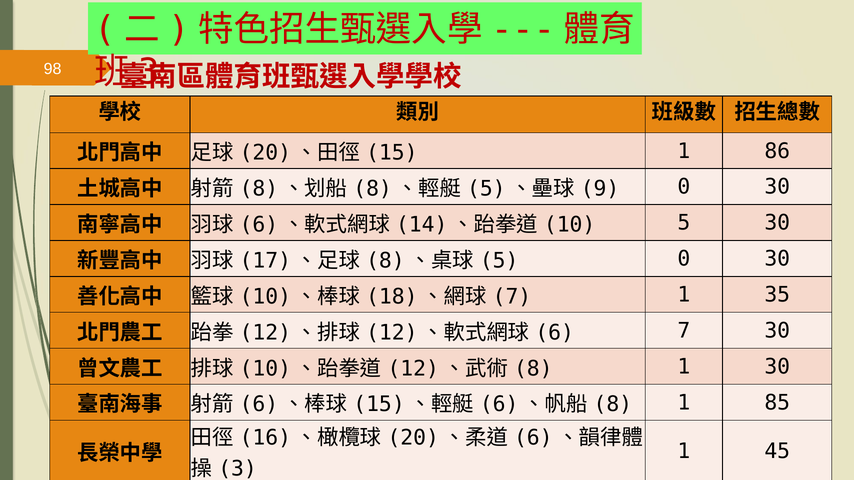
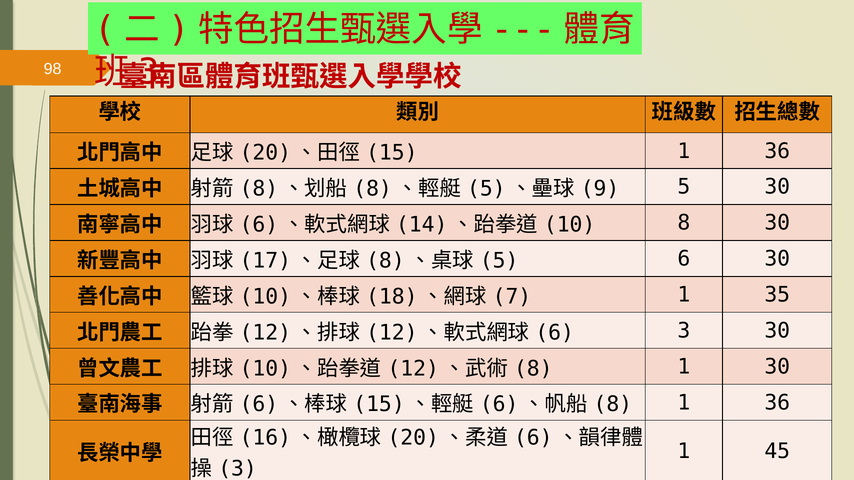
86: 86 -> 36 (777, 151)
0: 0 -> 5 (684, 187)
5: 5 -> 8 (684, 223)
0: 0 -> 6 (684, 259)
7: 7 -> 3 (684, 331)
85: 85 -> 36 (777, 403)
